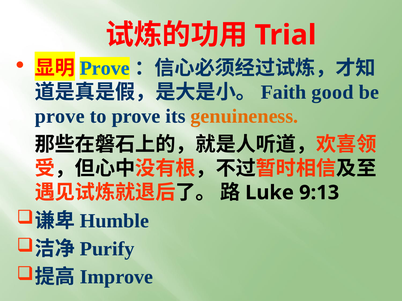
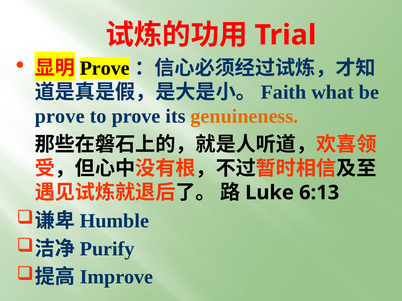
Prove colour: blue -> black (105, 68)
good: good -> what (333, 92)
9:13: 9:13 -> 6:13 (319, 193)
